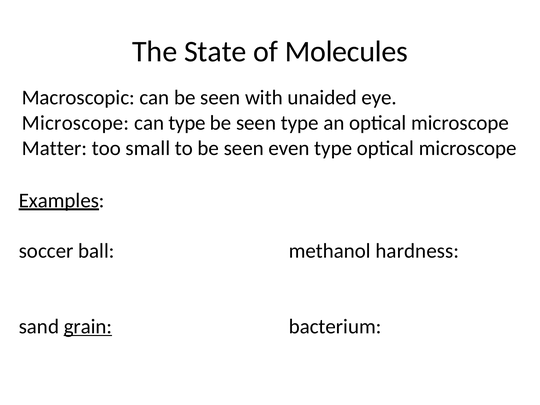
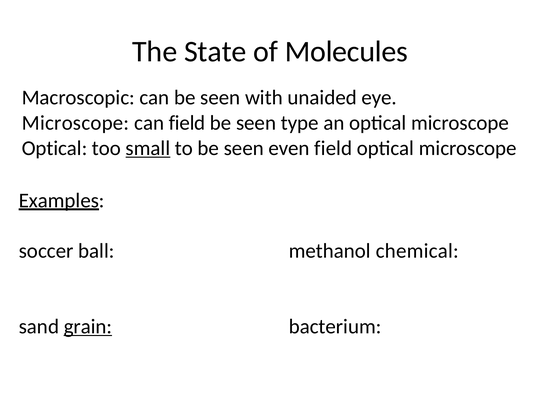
can type: type -> field (187, 123)
Matter: Matter -> Optical (55, 148)
small underline: none -> present (148, 148)
even type: type -> field (333, 148)
hardness: hardness -> chemical (417, 251)
